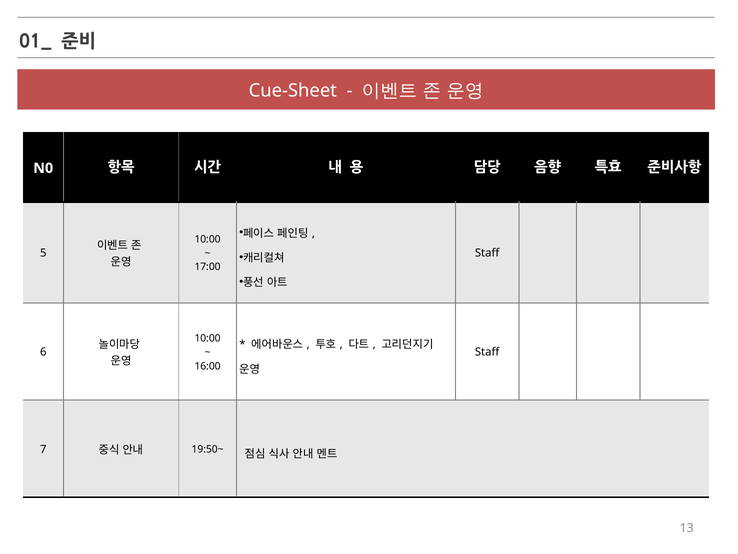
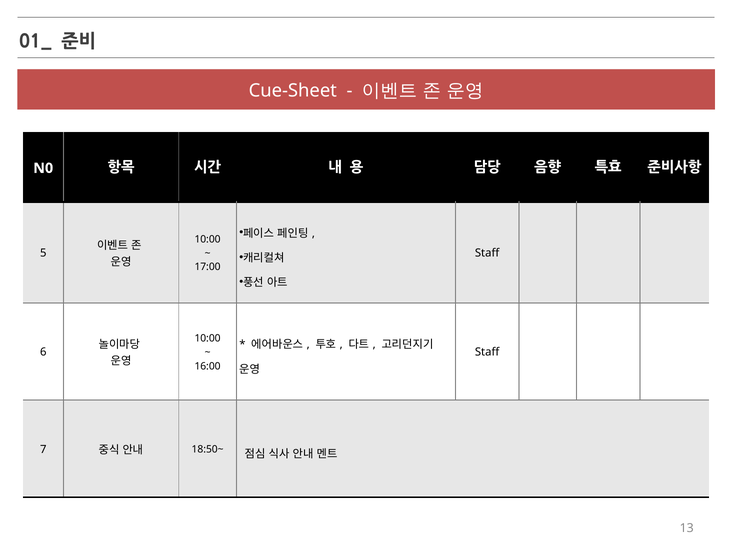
19:50~: 19:50~ -> 18:50~ (208, 449)
